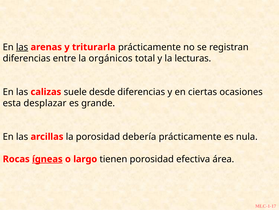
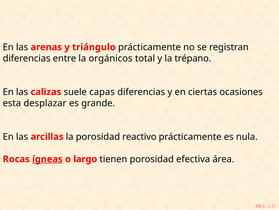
las underline: present -> none (22, 47)
triturarla: triturarla -> triángulo (94, 47)
lecturas: lecturas -> trépano (193, 58)
desde: desde -> capas (102, 92)
debería: debería -> reactivo (139, 136)
